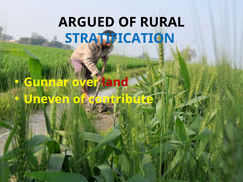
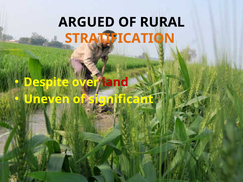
STRATIFICATION colour: blue -> orange (120, 38)
Gunnar: Gunnar -> Despite (46, 82)
contribute: contribute -> significant (121, 99)
